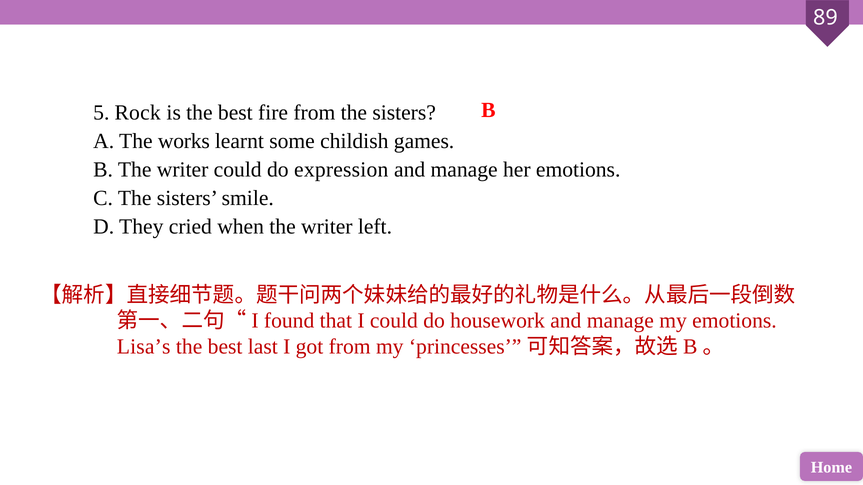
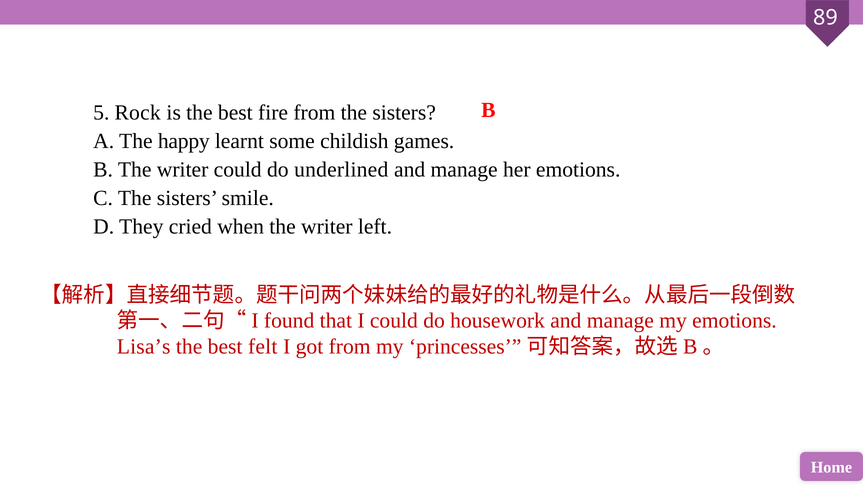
works: works -> happy (184, 141)
expression: expression -> underlined (341, 170)
last: last -> felt (263, 347)
